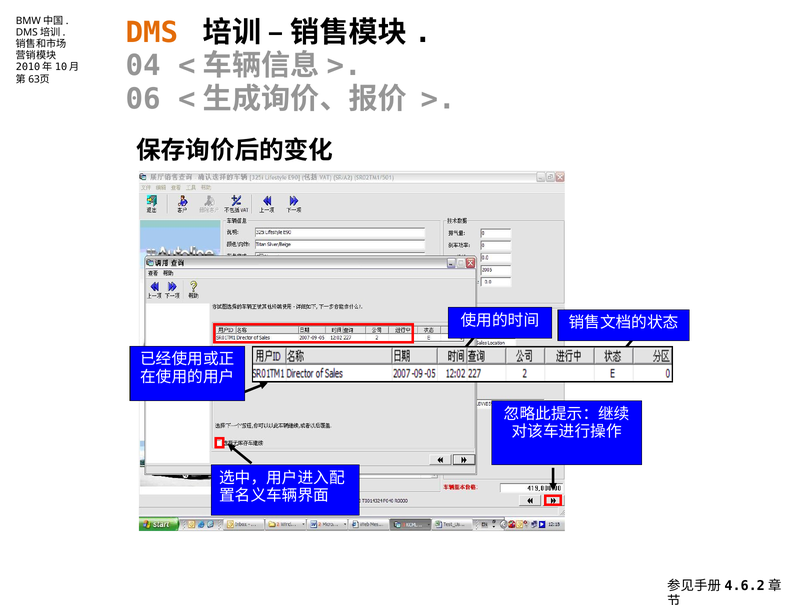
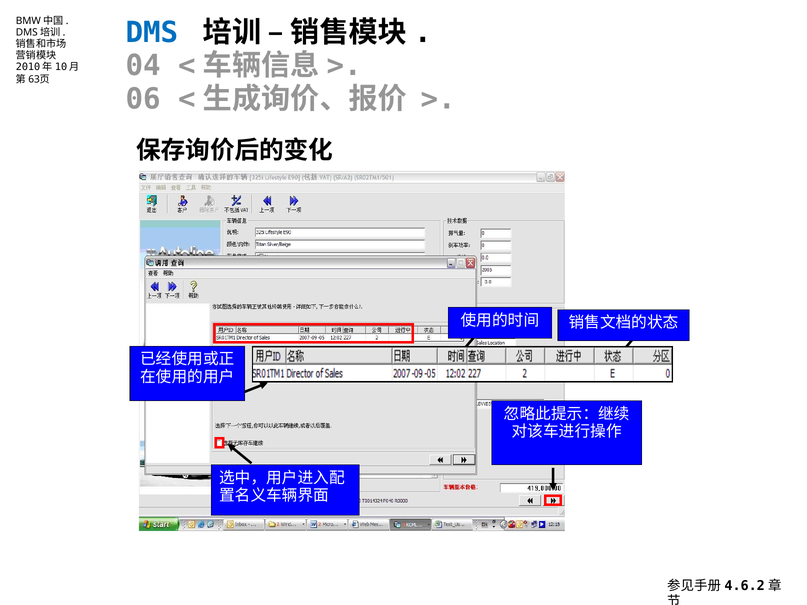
DMS colour: orange -> blue (152, 33)
